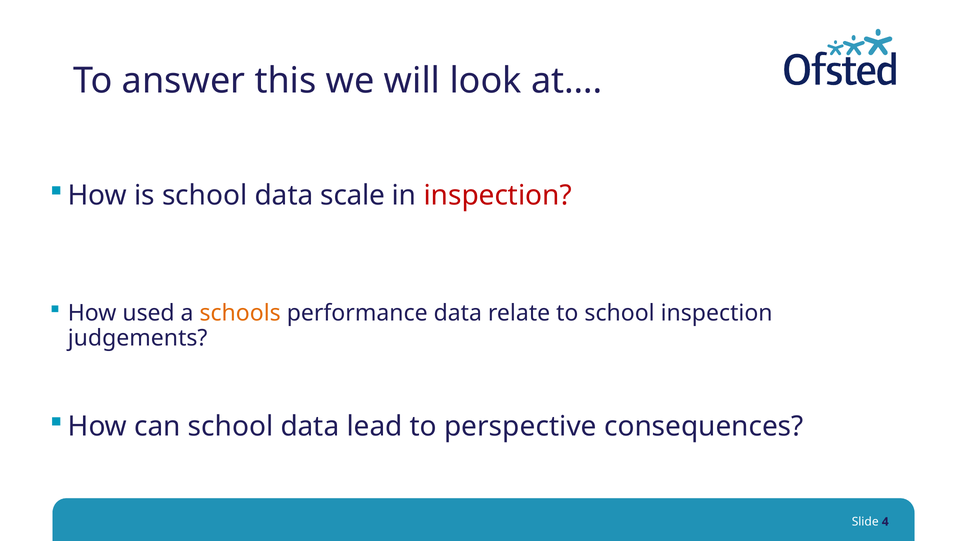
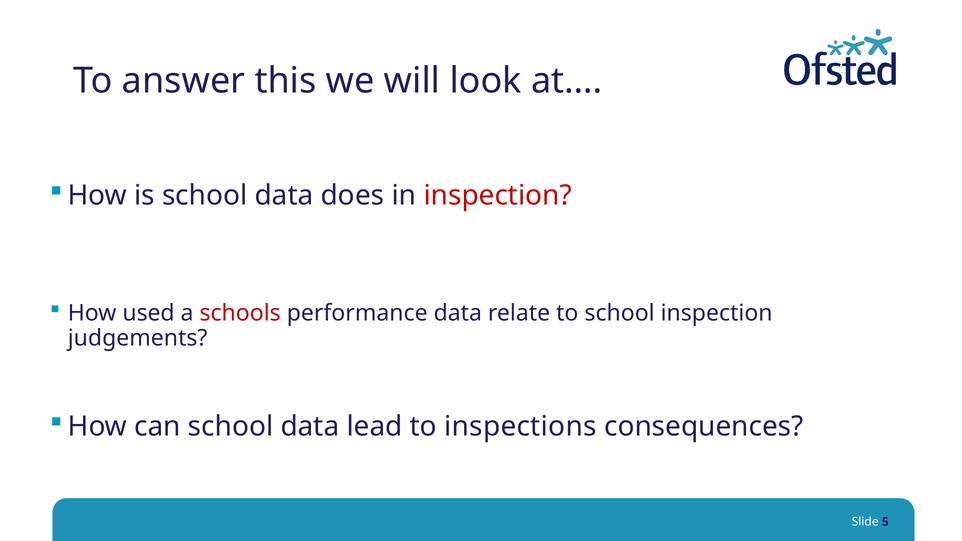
scale: scale -> does (353, 196)
schools colour: orange -> red (240, 313)
perspective: perspective -> inspections (520, 427)
4: 4 -> 5 (885, 522)
